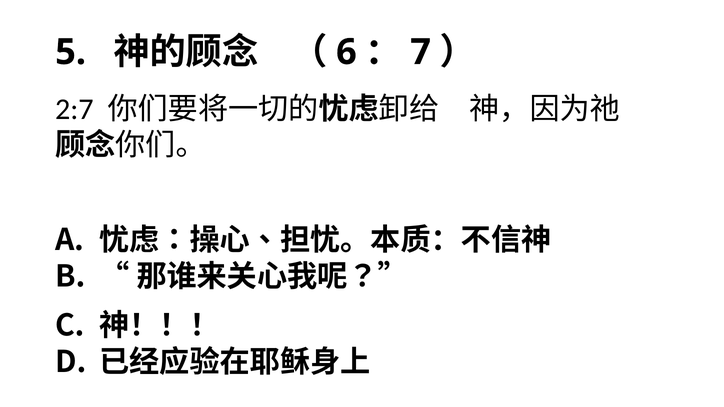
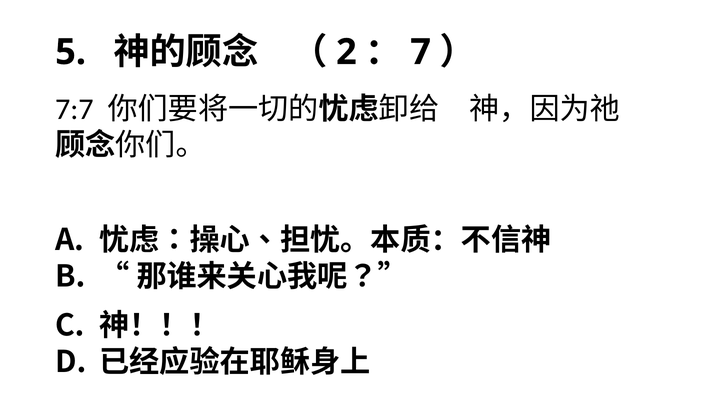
6: 6 -> 2 (346, 52)
2:7: 2:7 -> 7:7 (74, 109)
